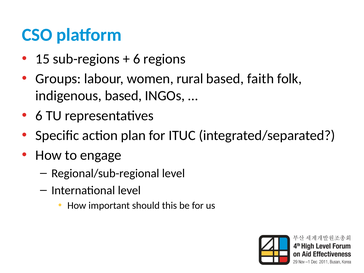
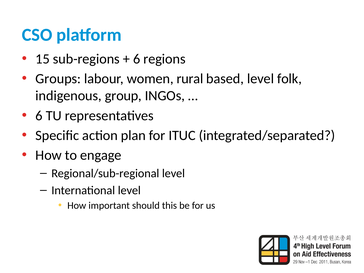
based faith: faith -> level (261, 79)
indigenous based: based -> group (123, 96)
